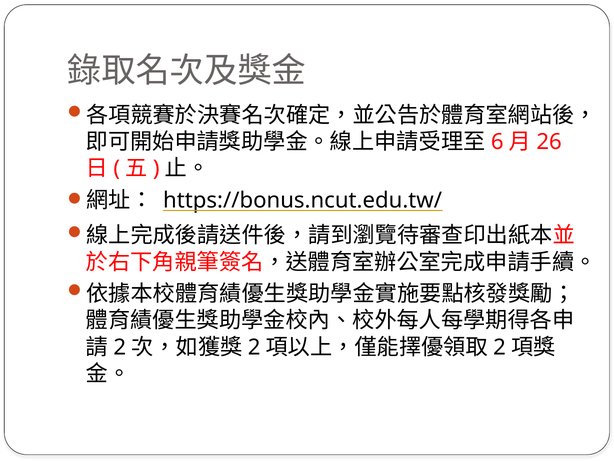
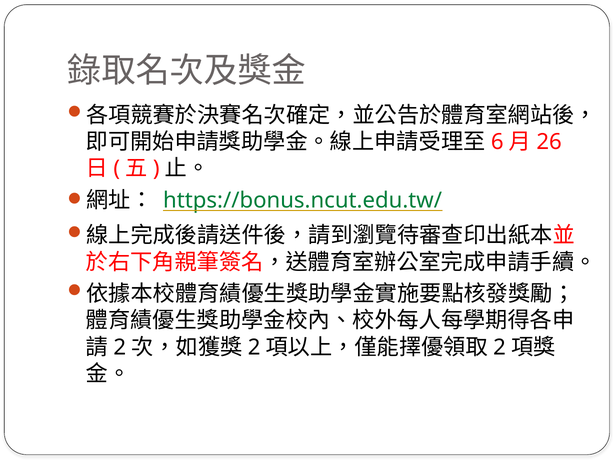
https://bonus.ncut.edu.tw/ colour: black -> green (303, 200)
